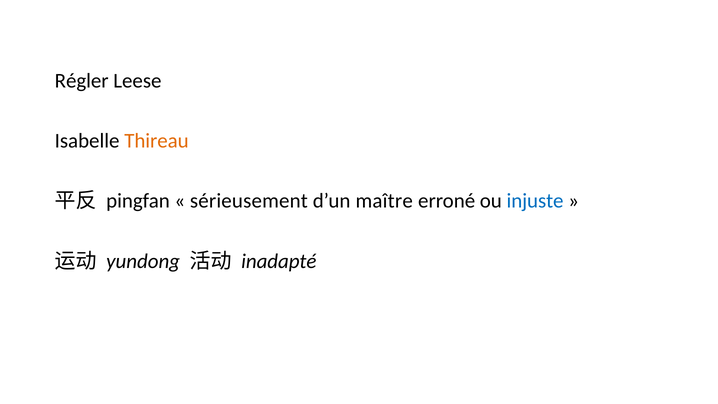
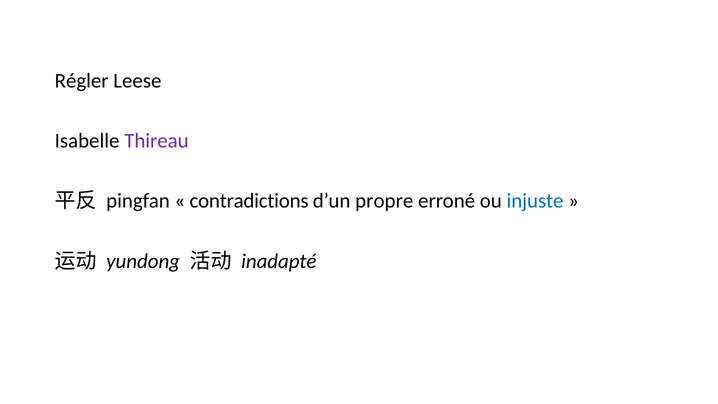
Thireau colour: orange -> purple (156, 141)
sérieusement: sérieusement -> contradictions (249, 201)
maître: maître -> propre (384, 201)
